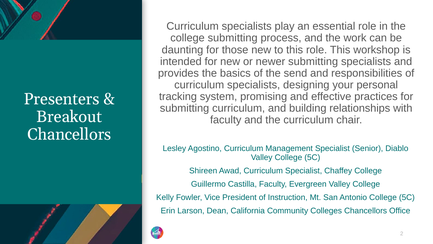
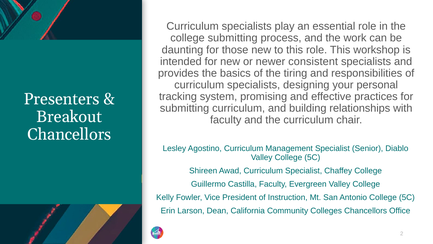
newer submitting: submitting -> consistent (313, 61)
send: send -> tiring (295, 73)
